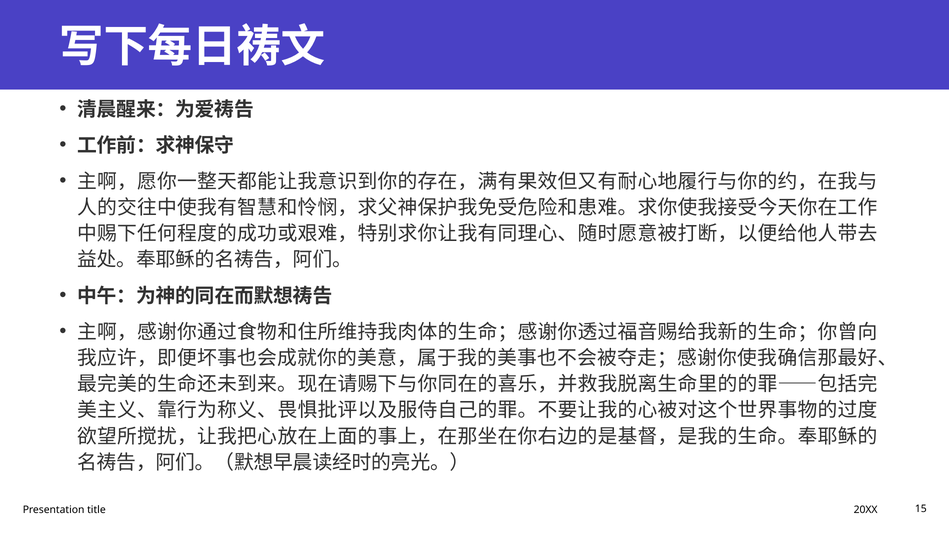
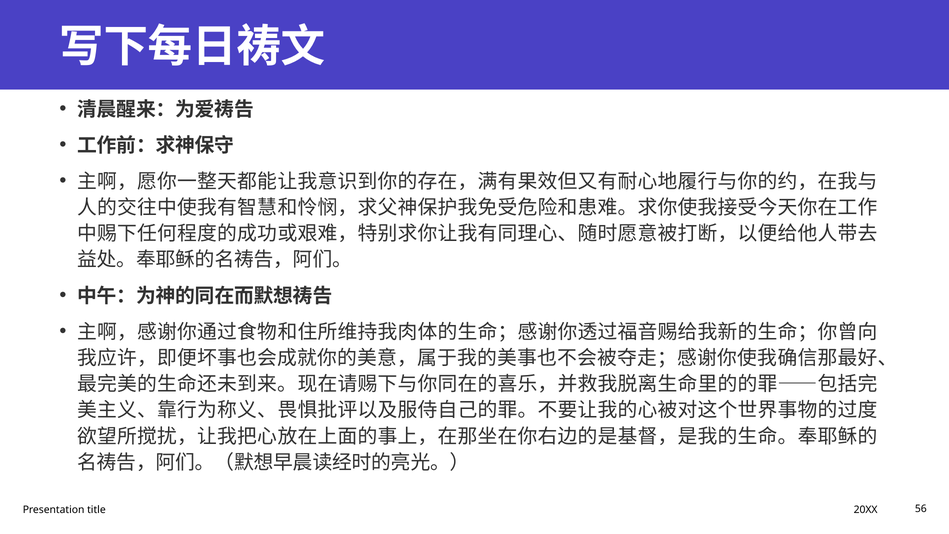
15: 15 -> 56 (921, 509)
